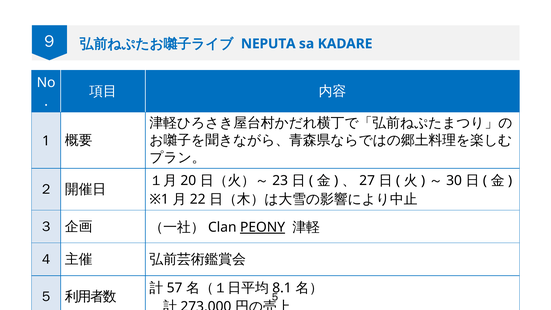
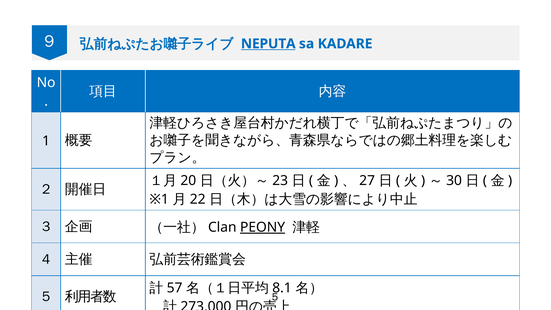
NEPUTA underline: none -> present (268, 44)
